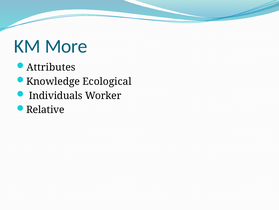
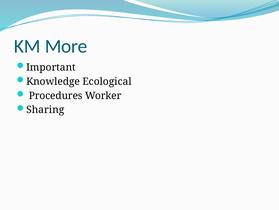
Attributes: Attributes -> Important (51, 67)
Individuals: Individuals -> Procedures (56, 95)
Relative: Relative -> Sharing (45, 109)
